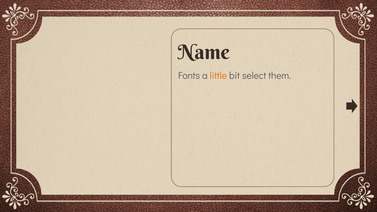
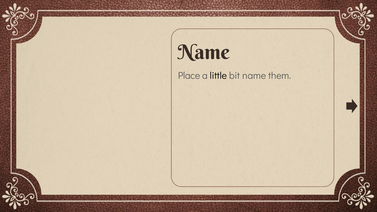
Fonts: Fonts -> Place (189, 76)
little colour: orange -> black (218, 76)
bit select: select -> name (254, 76)
